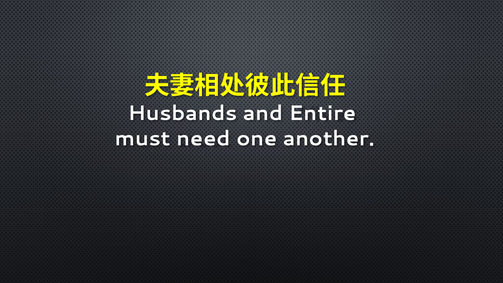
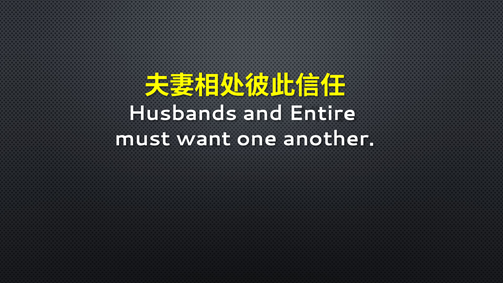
need: need -> want (204, 138)
